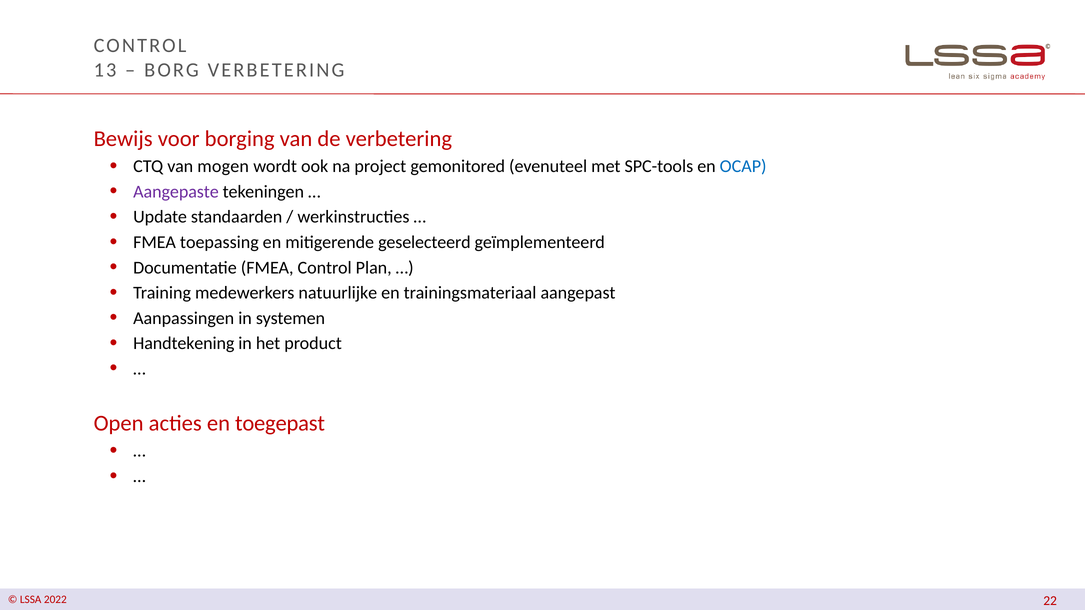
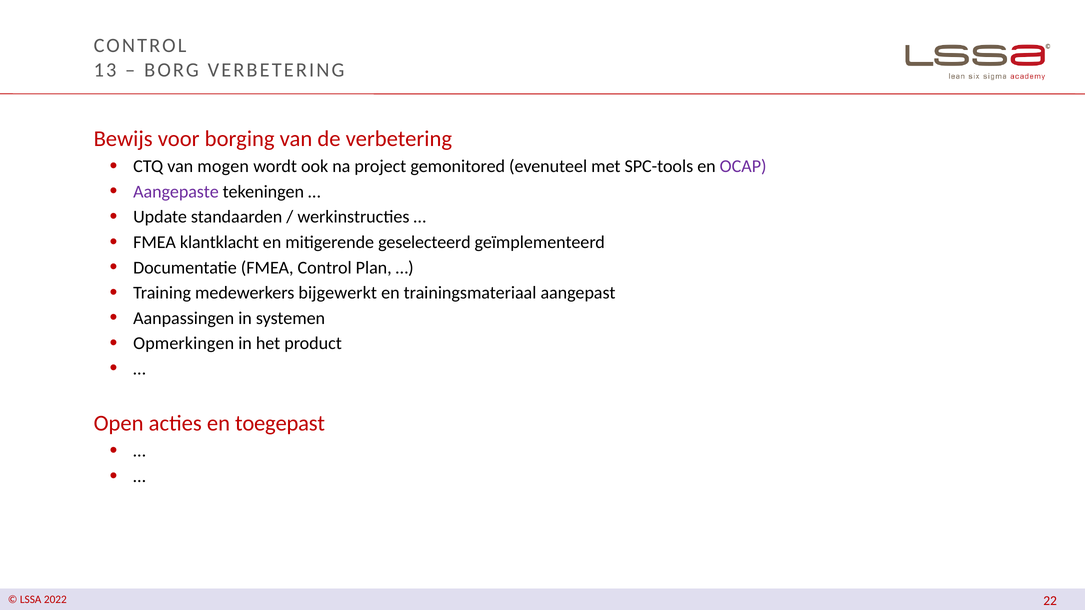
OCAP colour: blue -> purple (743, 166)
toepassing: toepassing -> klantklacht (219, 242)
natuurlijke: natuurlijke -> bijgewerkt (338, 293)
Handtekening: Handtekening -> Opmerkingen (184, 344)
